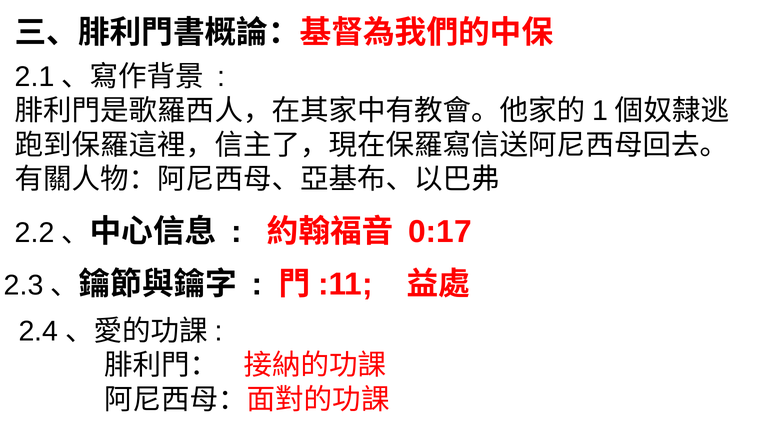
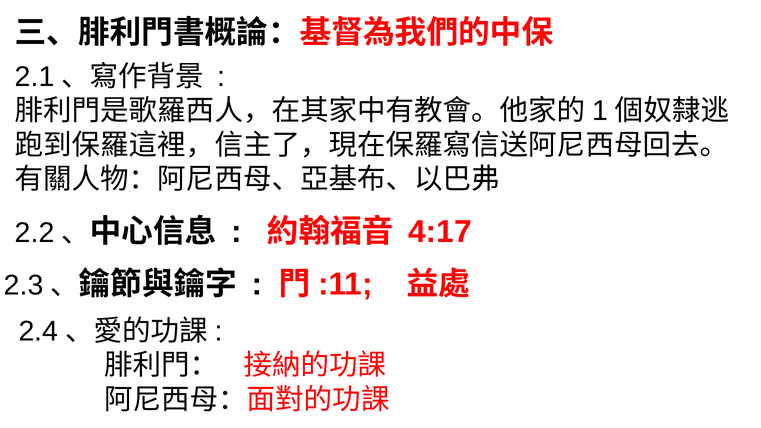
0:17: 0:17 -> 4:17 (440, 232)
